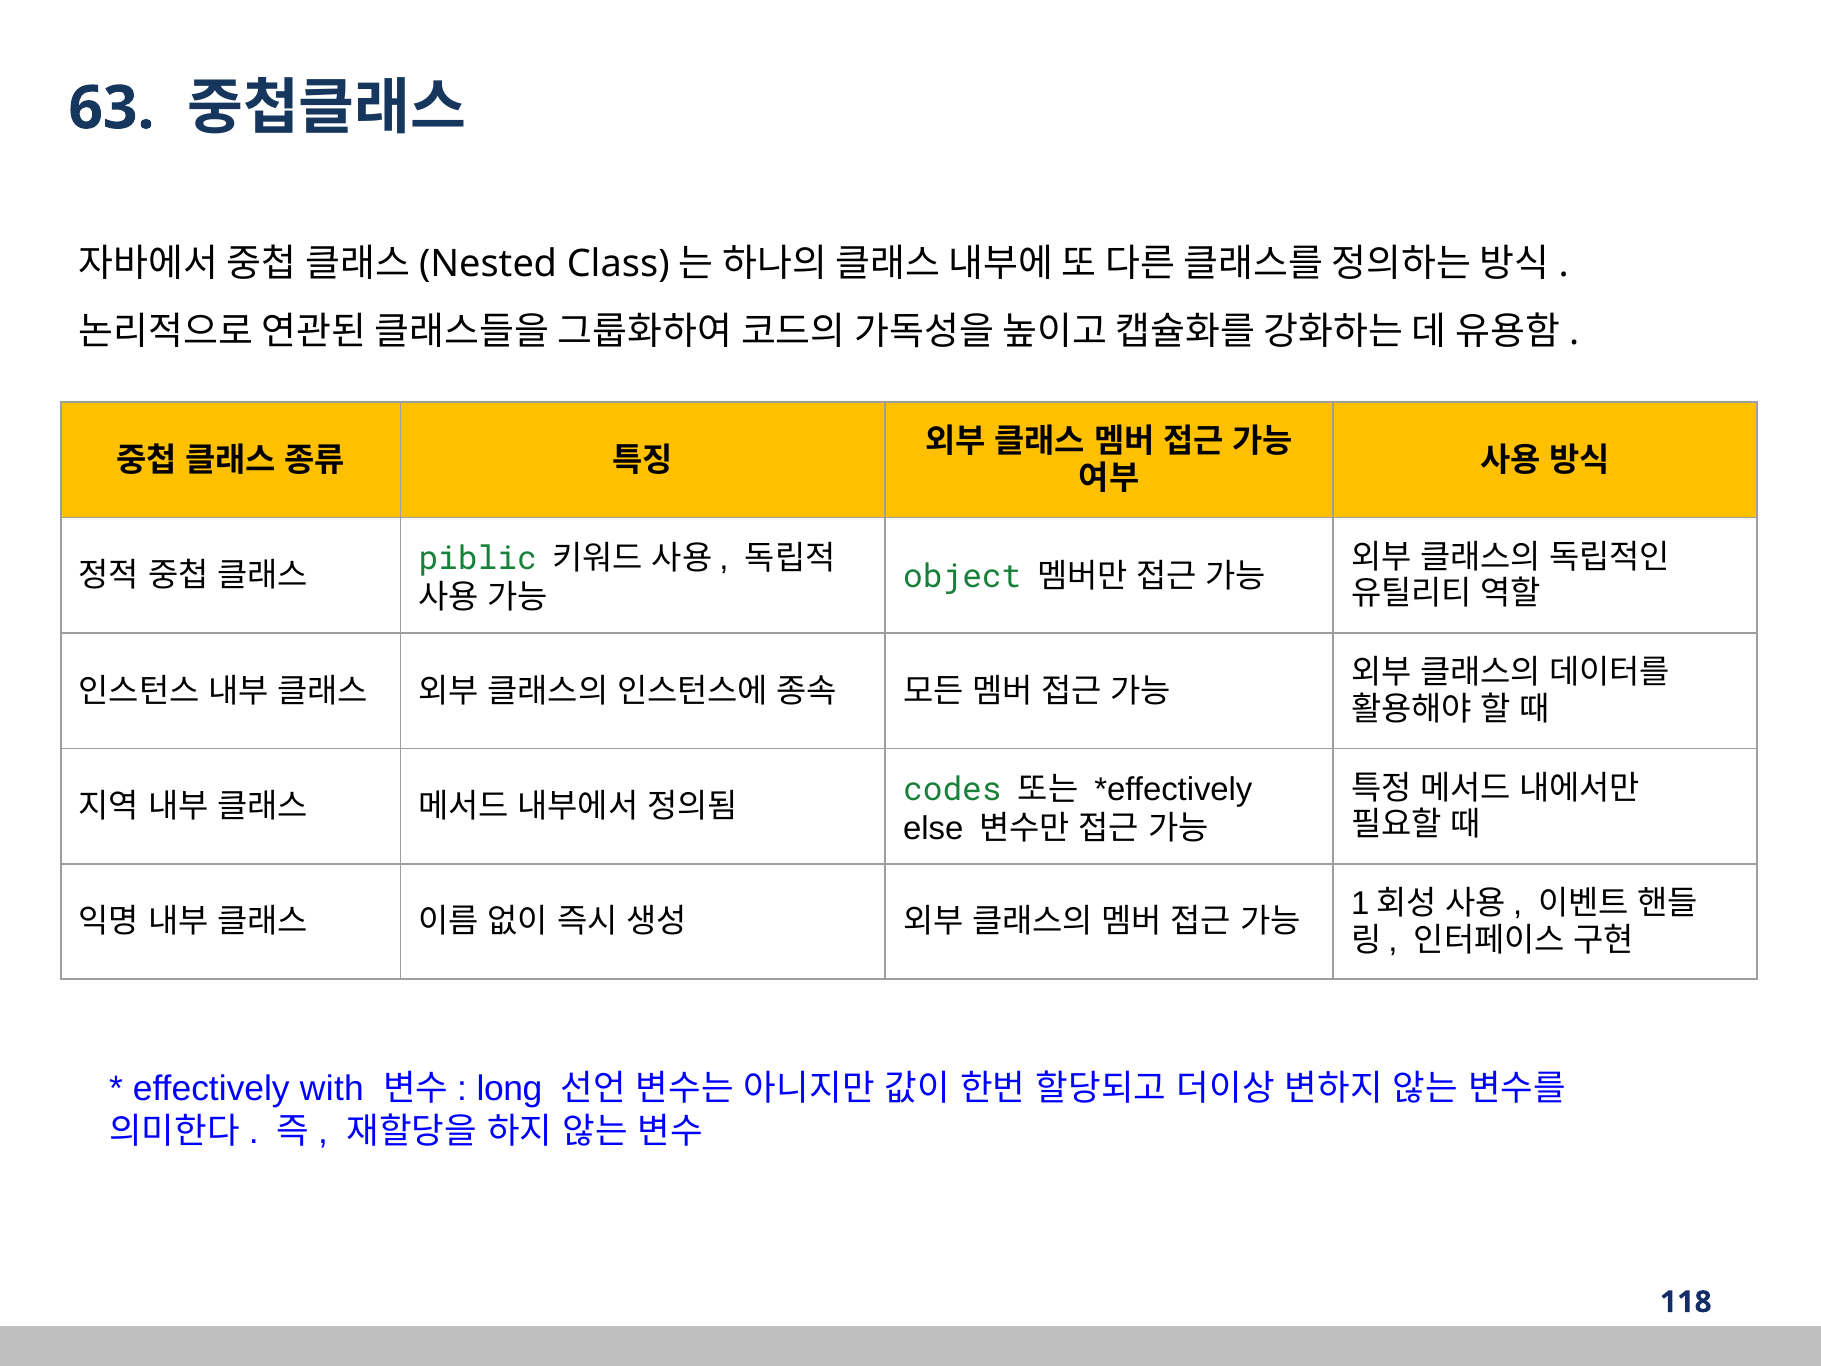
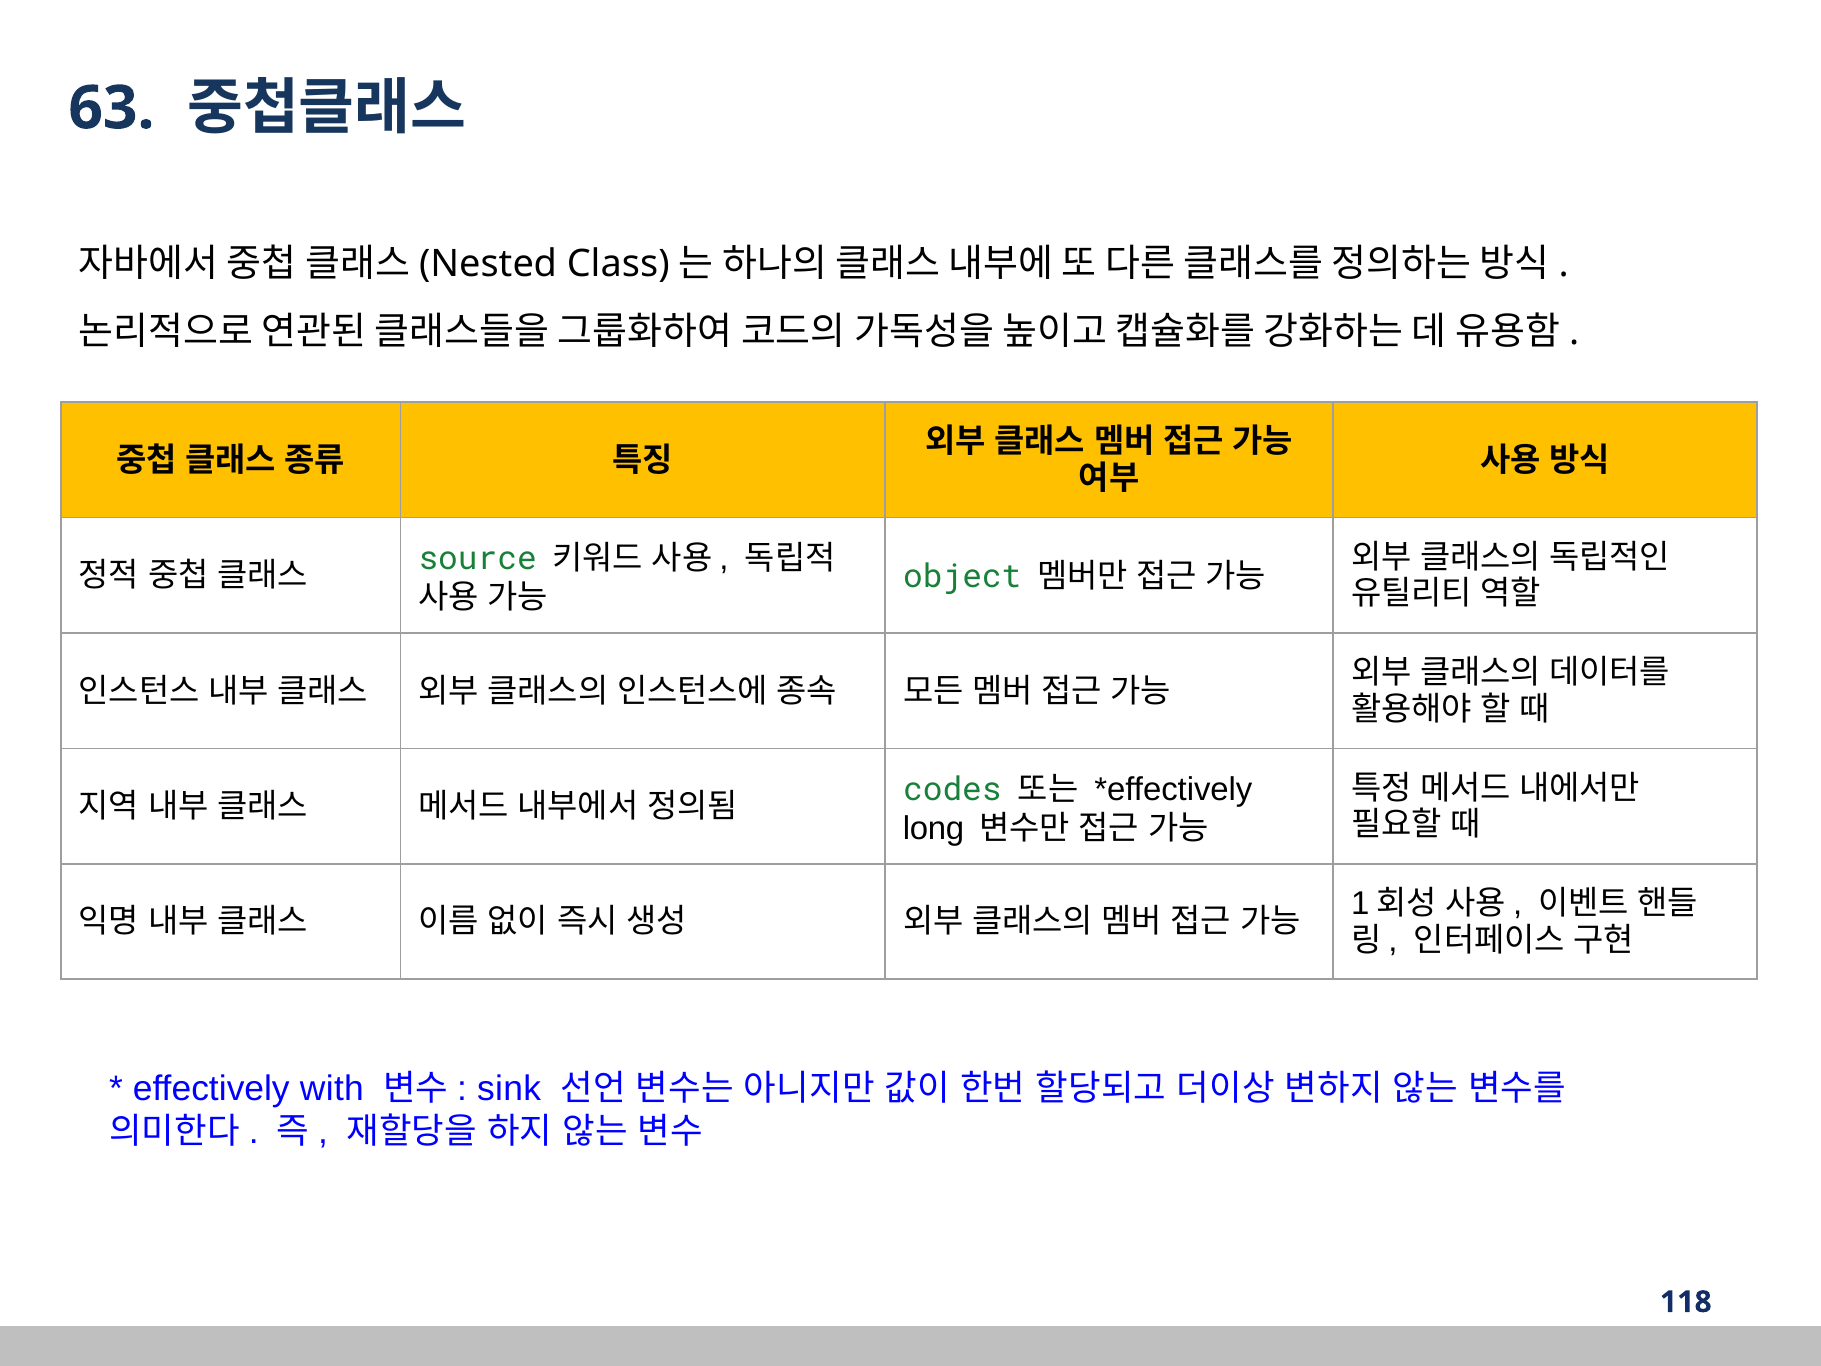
piblic: piblic -> source (478, 559)
else: else -> long (933, 828)
long: long -> sink (509, 1089)
